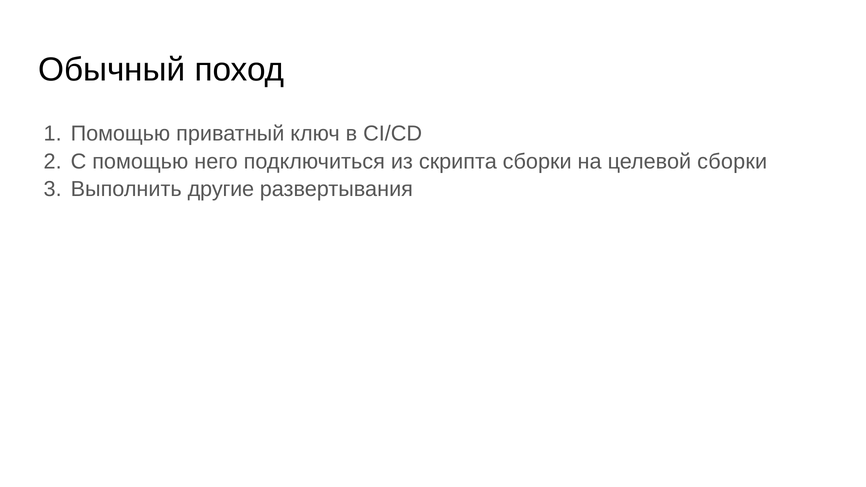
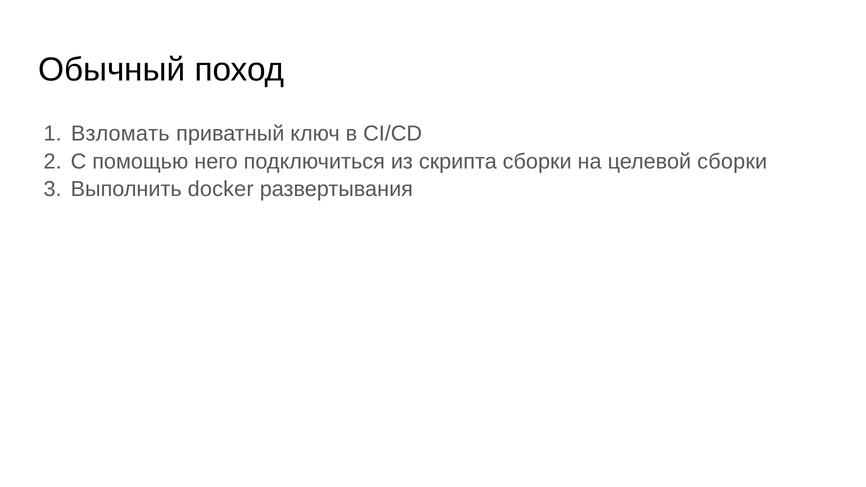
Помощью: Помощью -> Взломать (120, 134)
другие: другие -> docker (221, 189)
